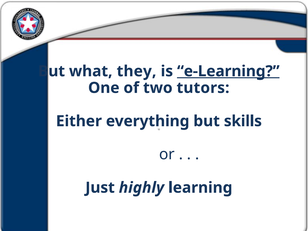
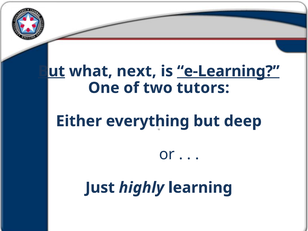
But underline: none -> present (52, 71)
they: they -> next (137, 71)
skills: skills -> deep (243, 121)
